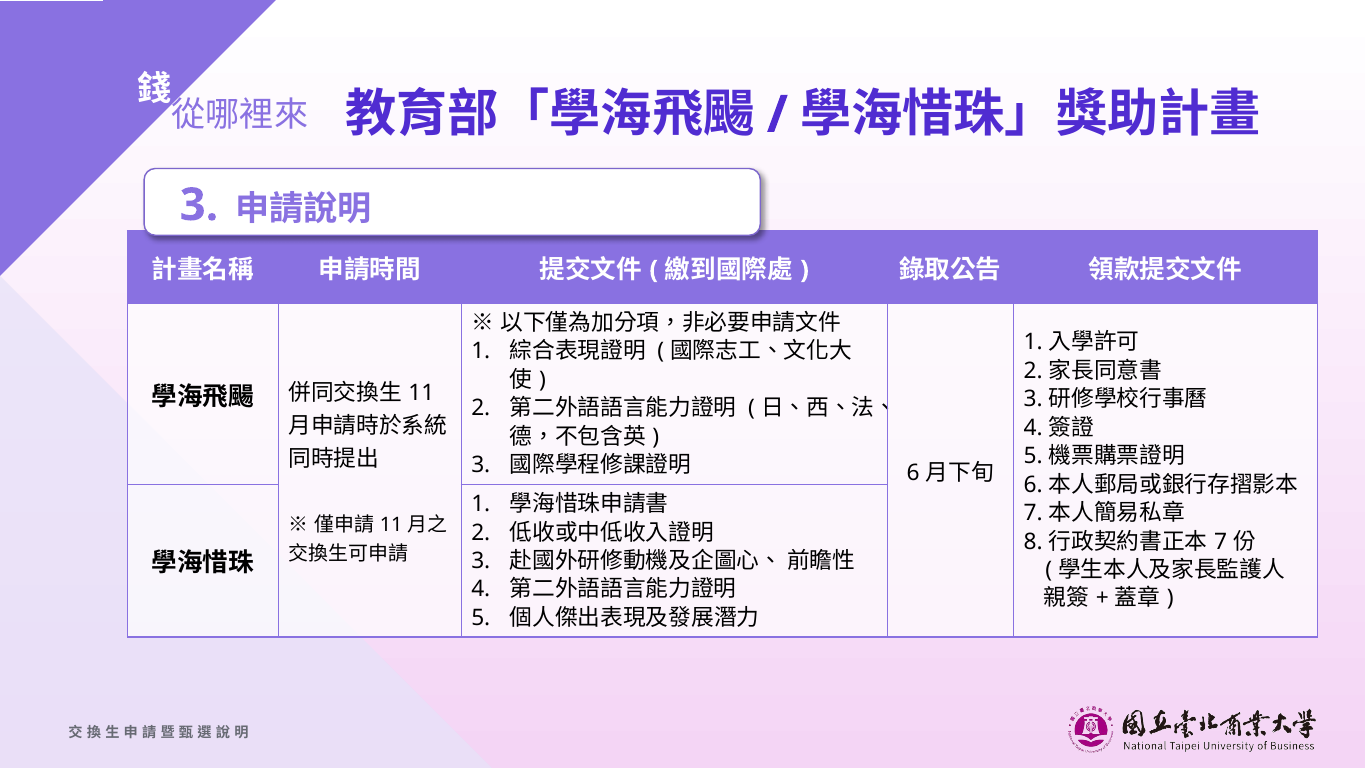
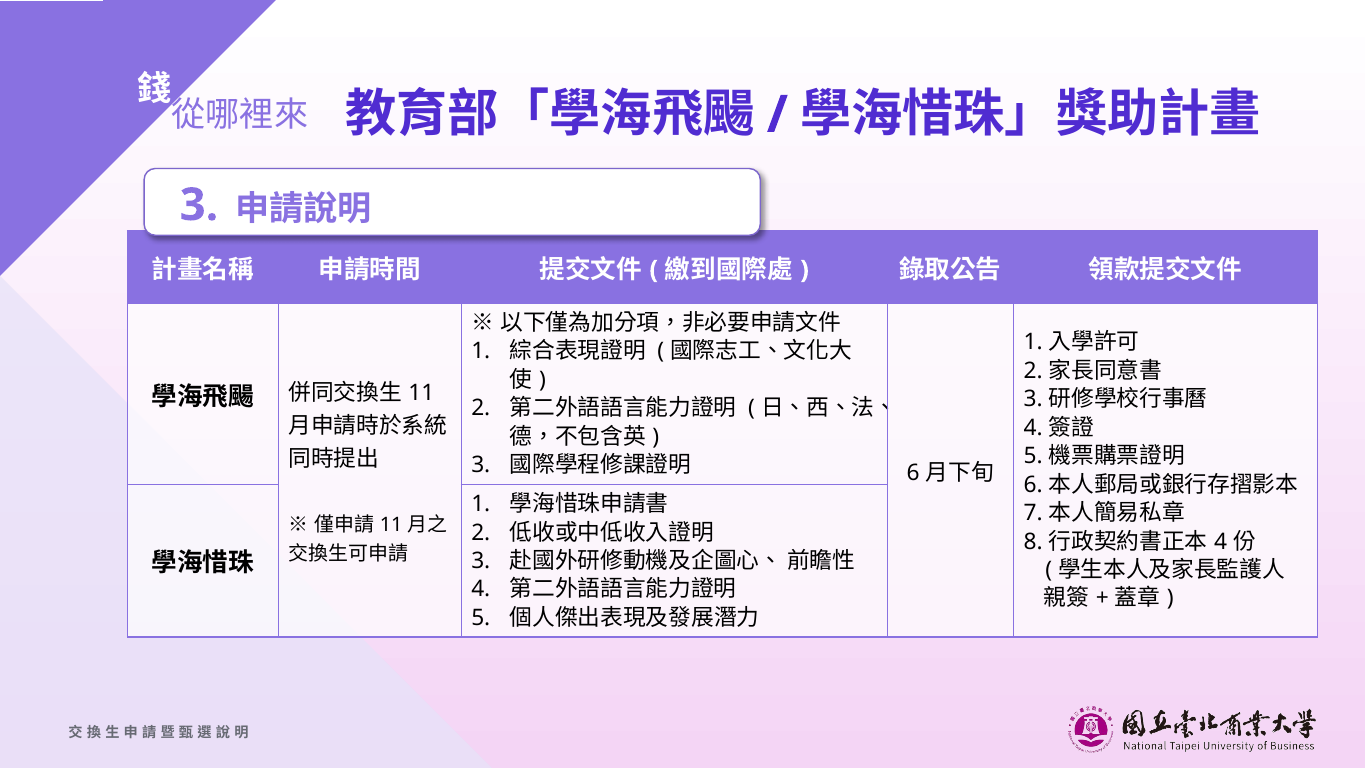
7: 7 -> 4 (1221, 541)
